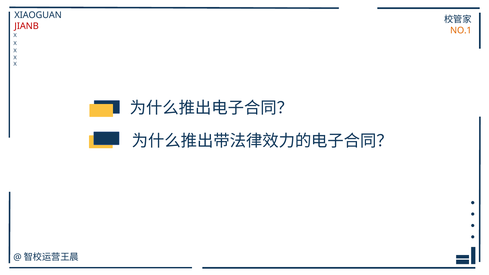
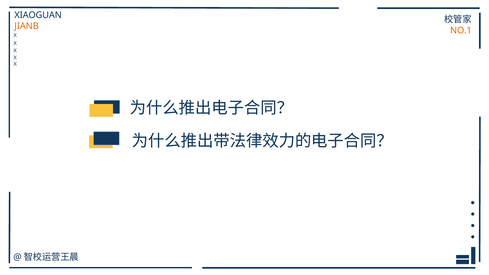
JIANB colour: red -> orange (27, 26)
